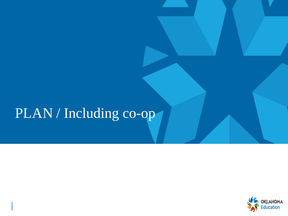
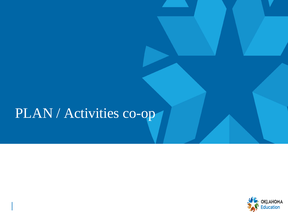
Including: Including -> Activities (92, 113)
